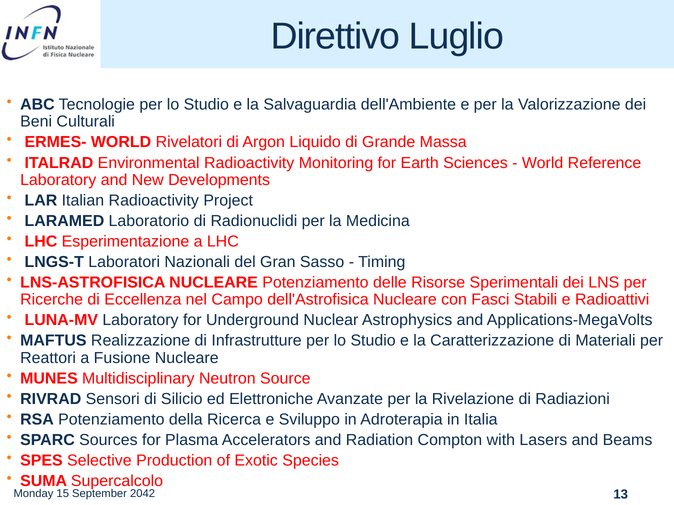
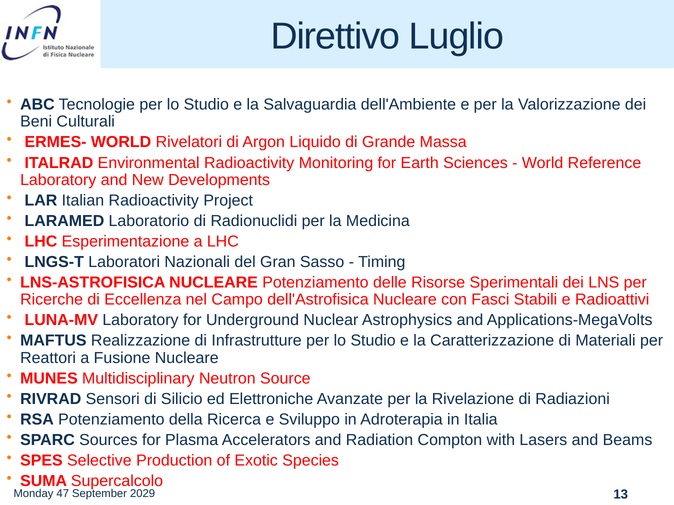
15: 15 -> 47 (63, 494)
2042: 2042 -> 2029 (143, 494)
